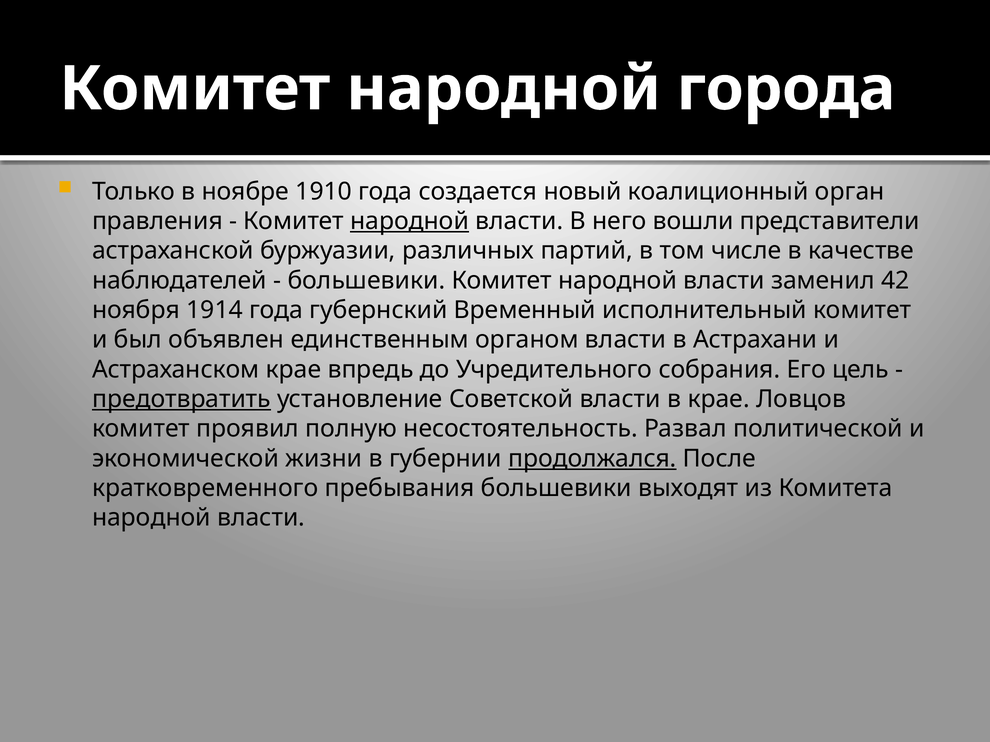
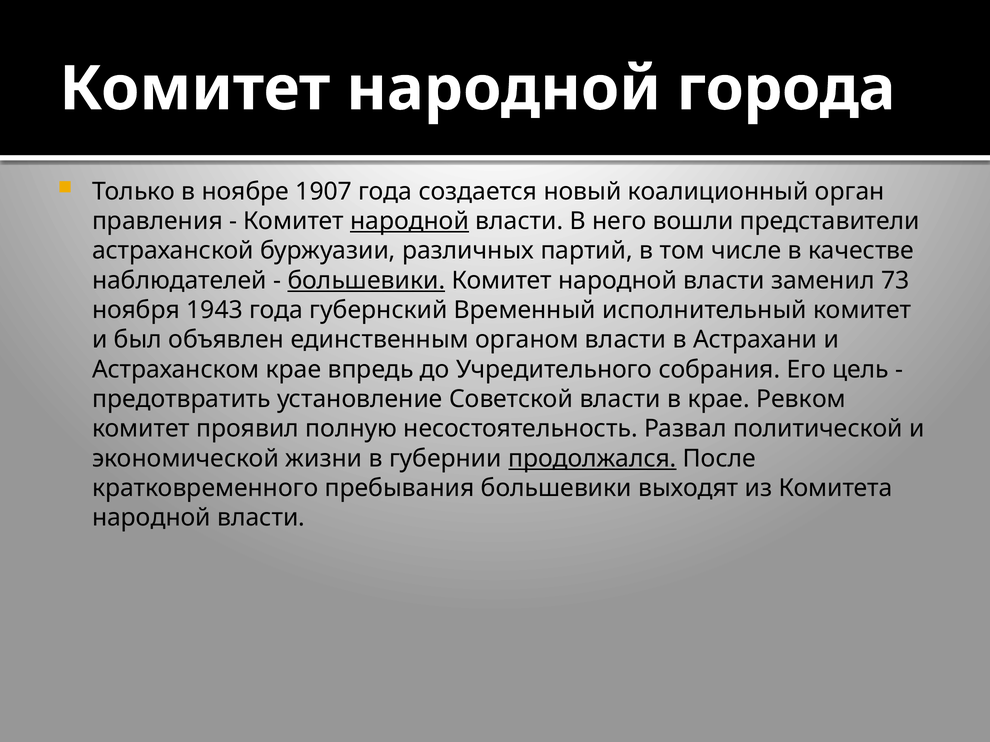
1910: 1910 -> 1907 (324, 191)
большевики underline: none -> present (366, 281)
42: 42 -> 73 (895, 281)
1914: 1914 -> 1943 (215, 310)
предотвратить underline: present -> none (181, 399)
Ловцов: Ловцов -> Ревком (801, 399)
